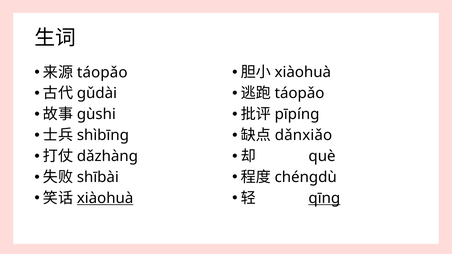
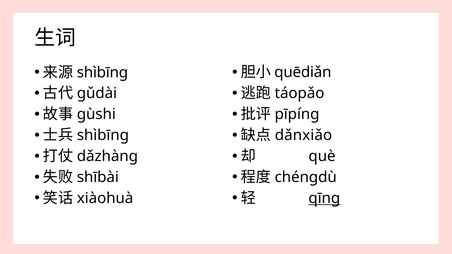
xiàohuà: xiàohuà -> quēdiǎn (303, 72)
táopǎo: táopǎo -> shìbīng (102, 72)
xiàohuà underline: present -> none (105, 198)
